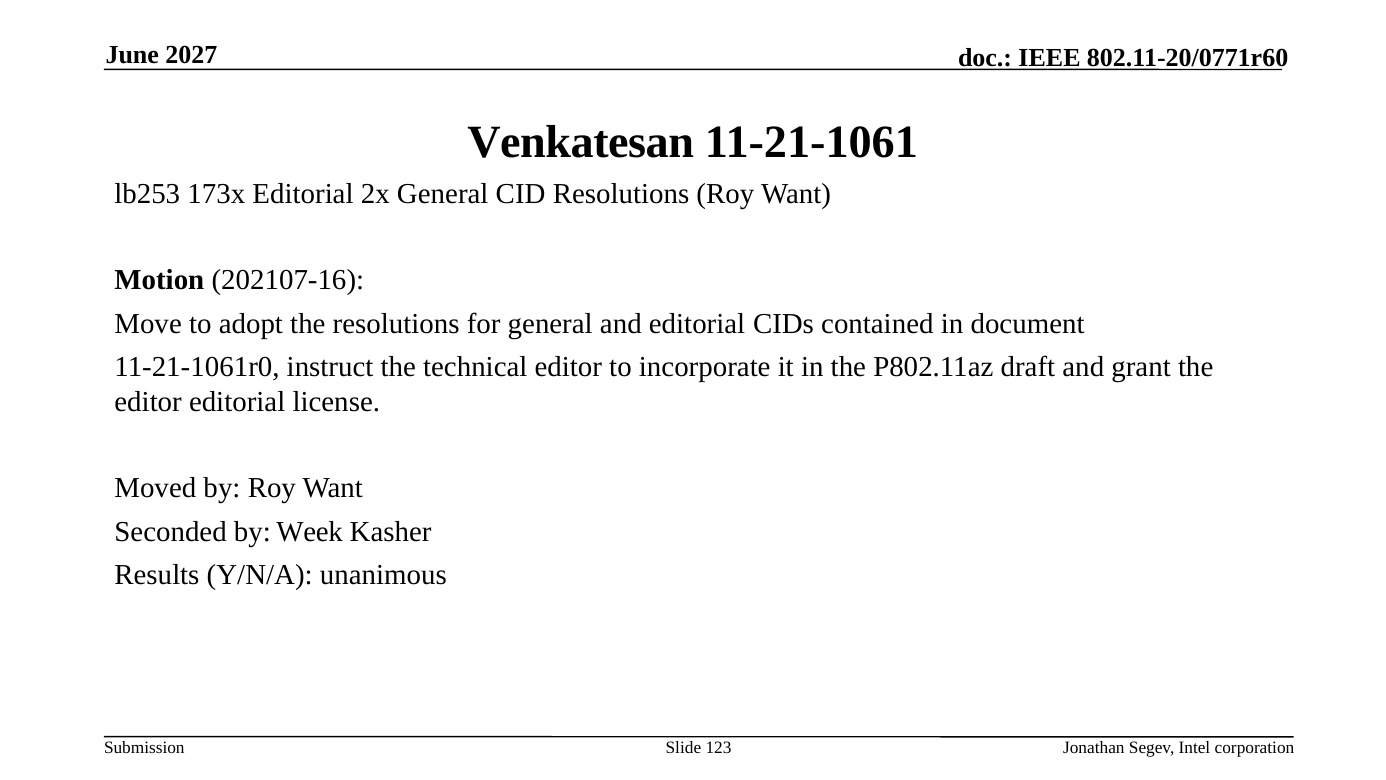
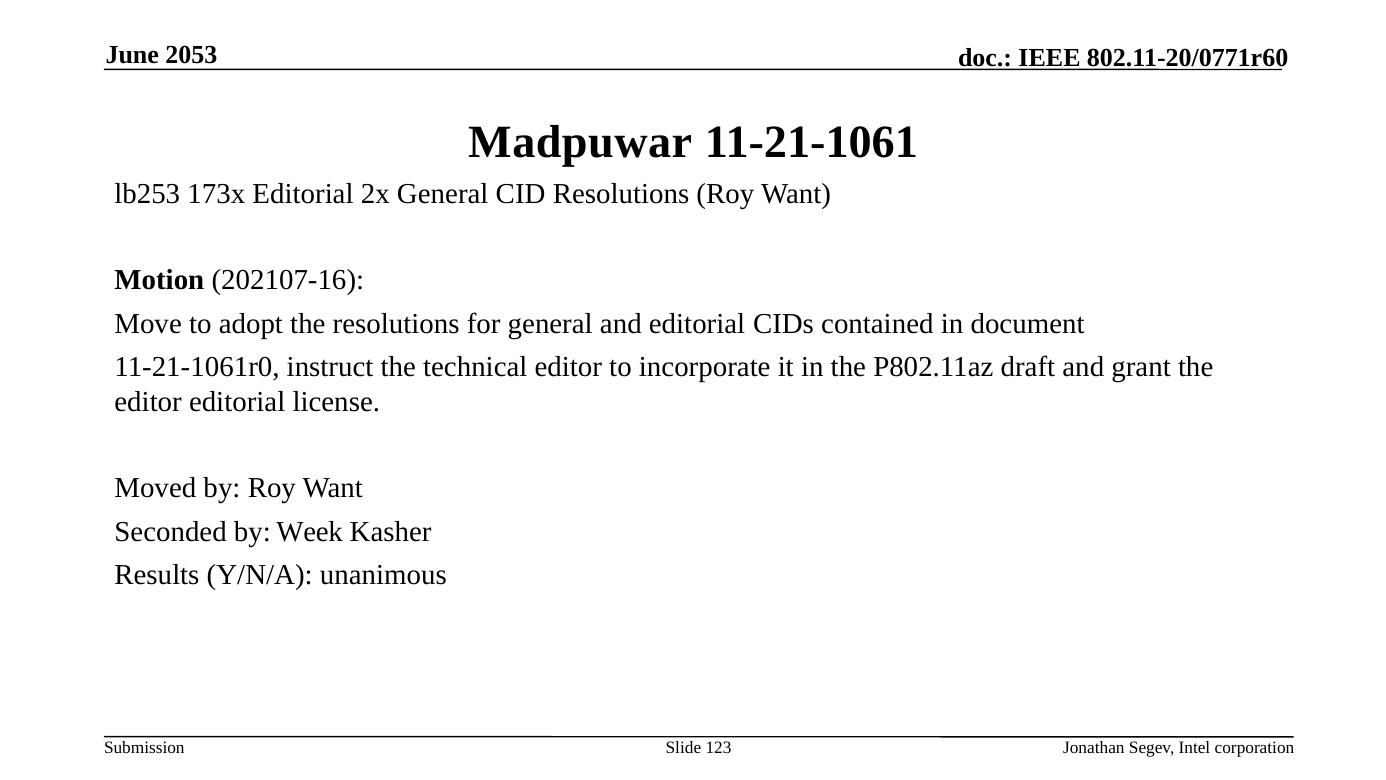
2027: 2027 -> 2053 (191, 55)
Venkatesan: Venkatesan -> Madpuwar (580, 142)
